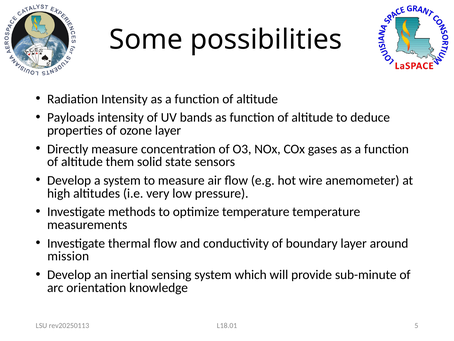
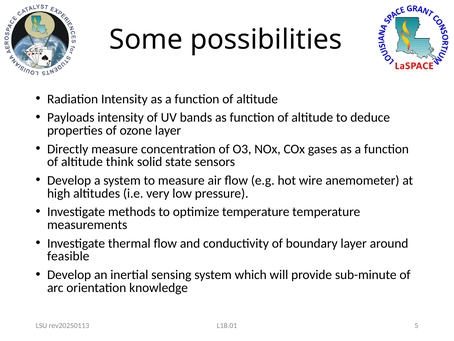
them: them -> think (120, 162)
mission: mission -> feasible (68, 256)
